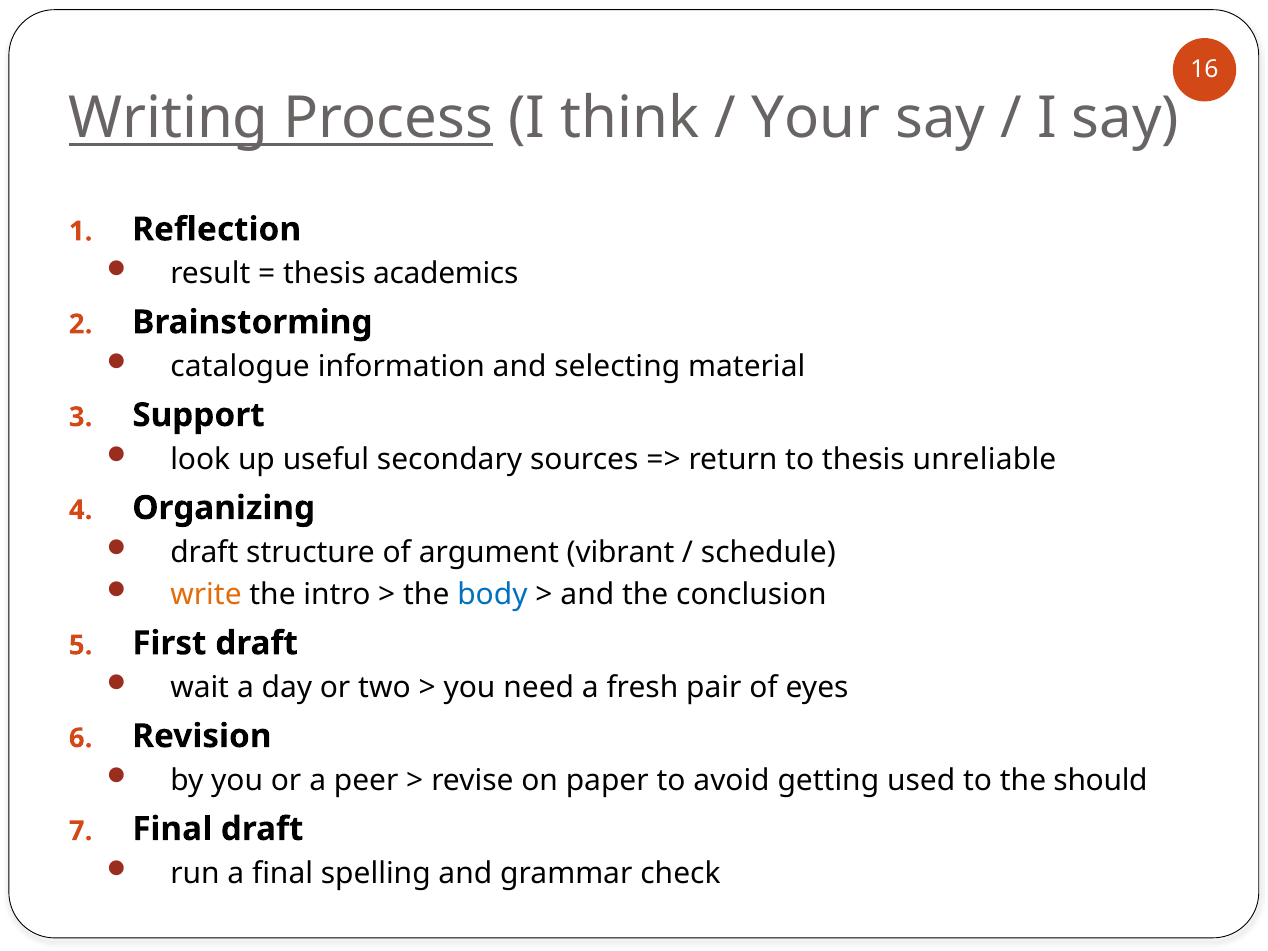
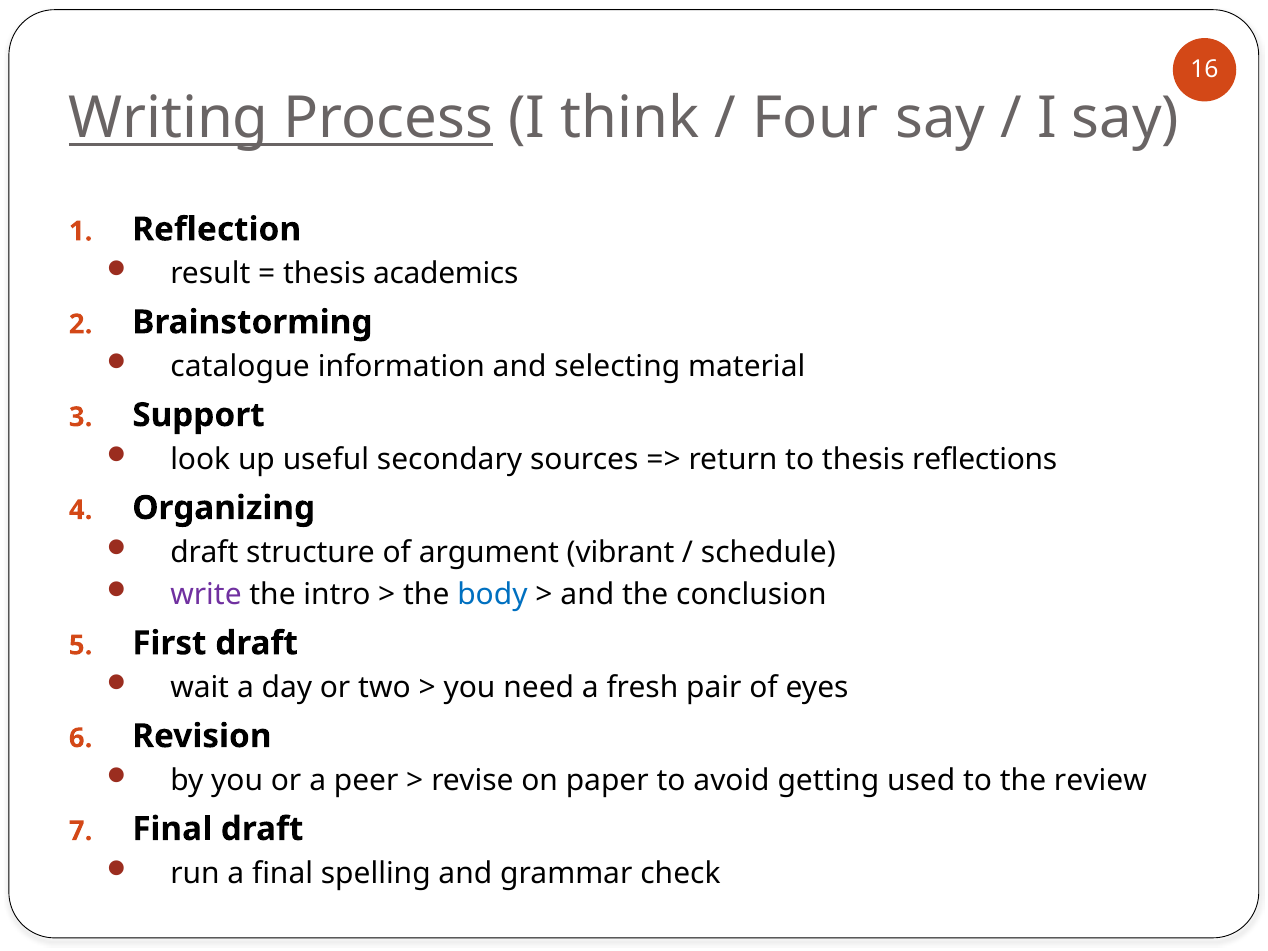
Your: Your -> Four (815, 119)
unreliable: unreliable -> reflections (985, 459)
write colour: orange -> purple (206, 595)
should: should -> review (1100, 781)
